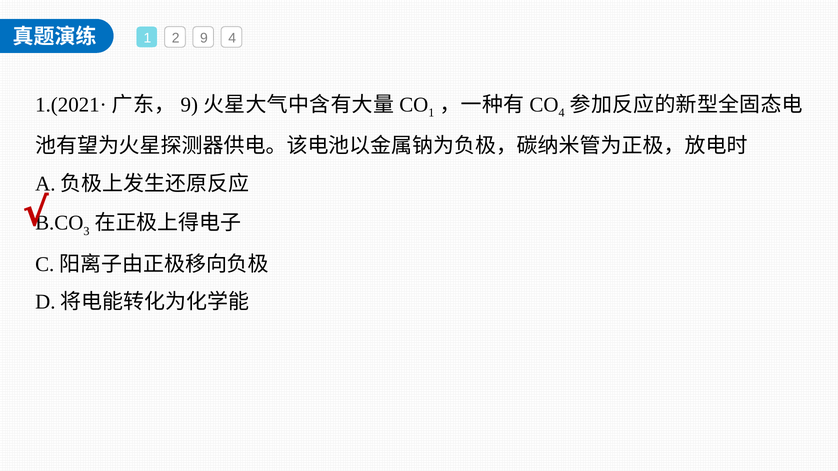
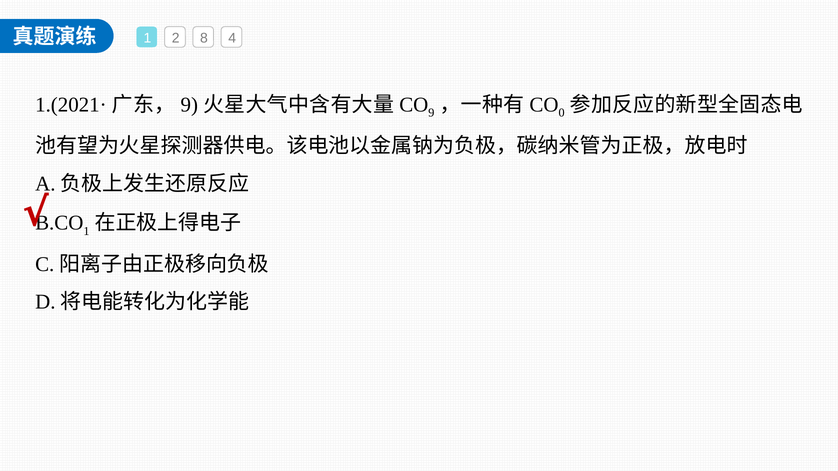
9: 9 -> 8 (204, 38)
1: 1 -> 9 (431, 113)
4: 4 -> 0 (562, 113)
3: 3 -> 1 (86, 231)
